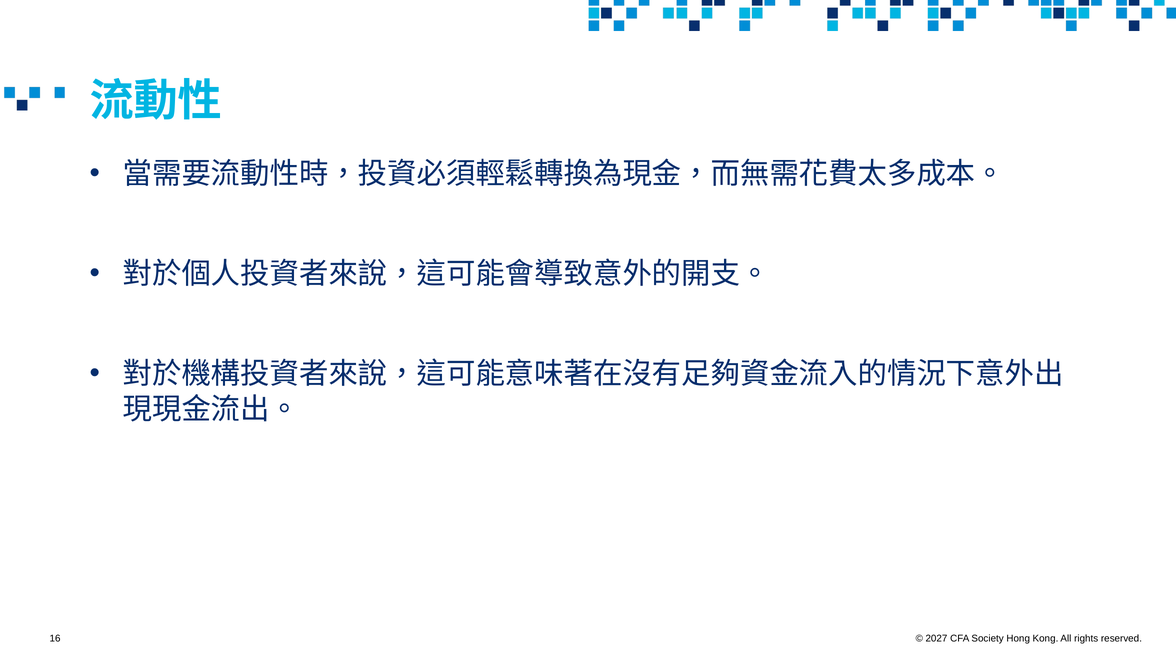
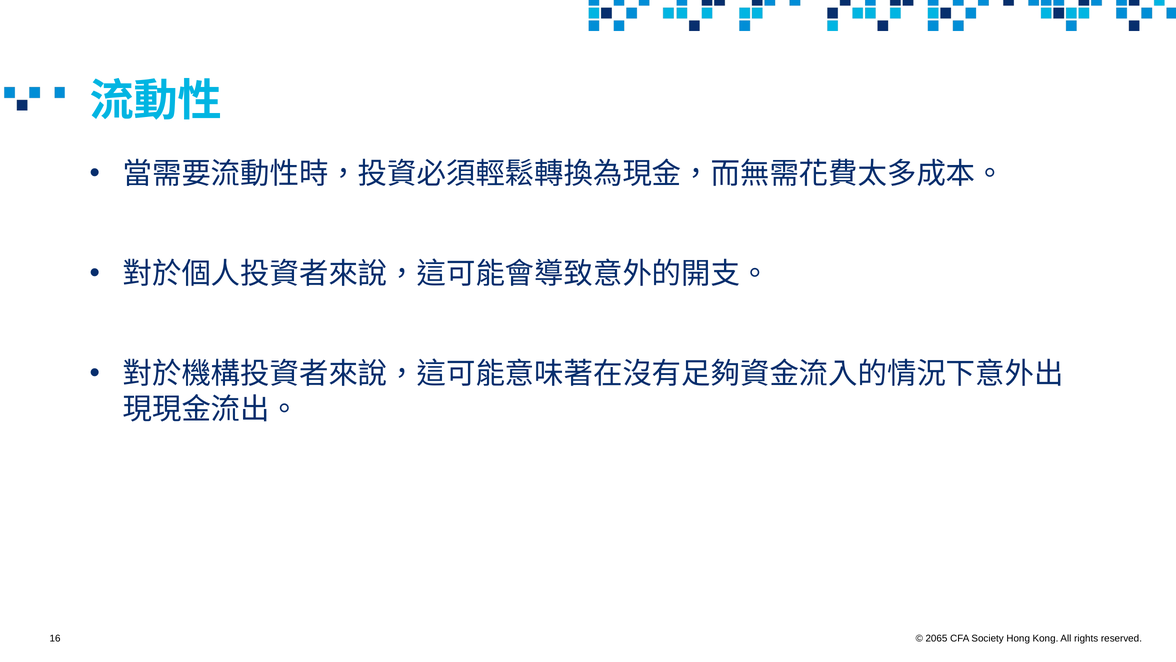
2027: 2027 -> 2065 (936, 638)
